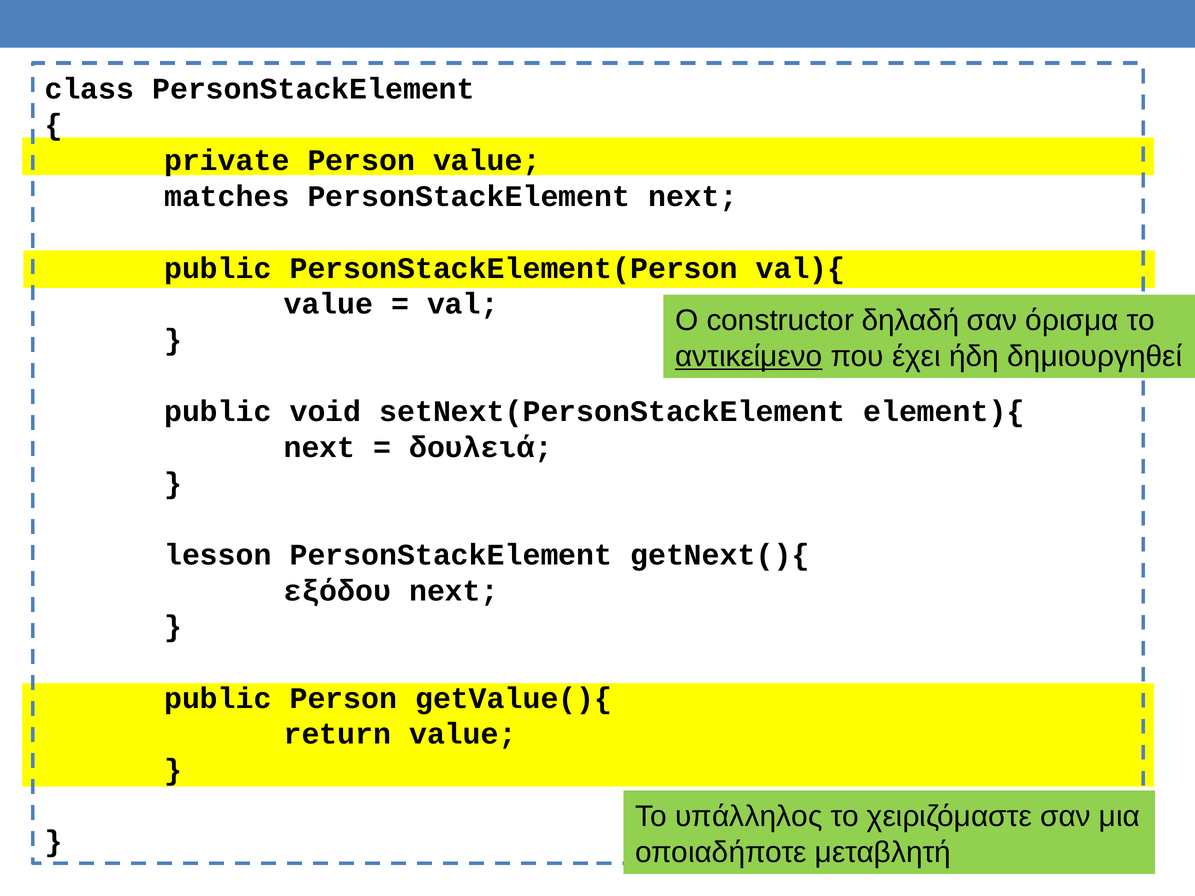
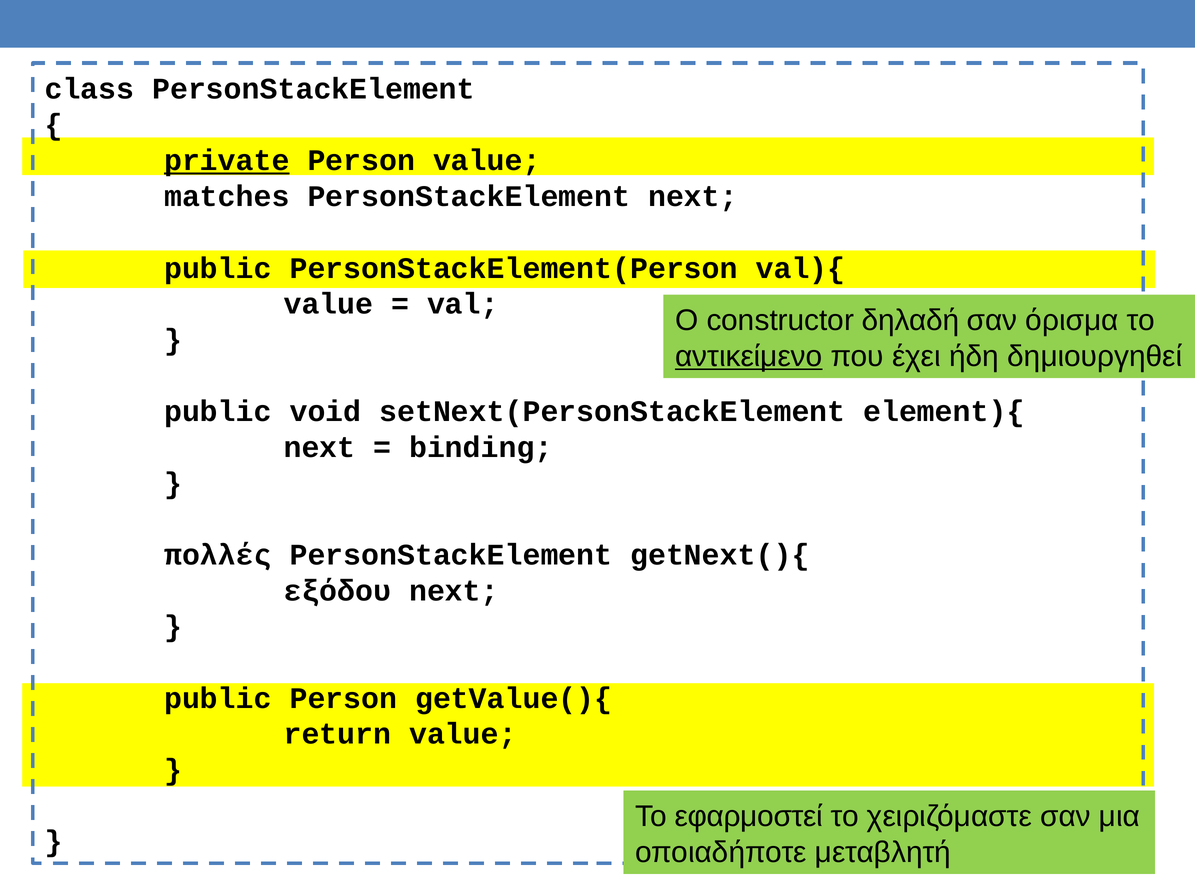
private underline: none -> present (227, 161)
δουλειά: δουλειά -> binding (481, 447)
lesson: lesson -> πολλές (218, 555)
υπάλληλος: υπάλληλος -> εφαρμοστεί (749, 817)
